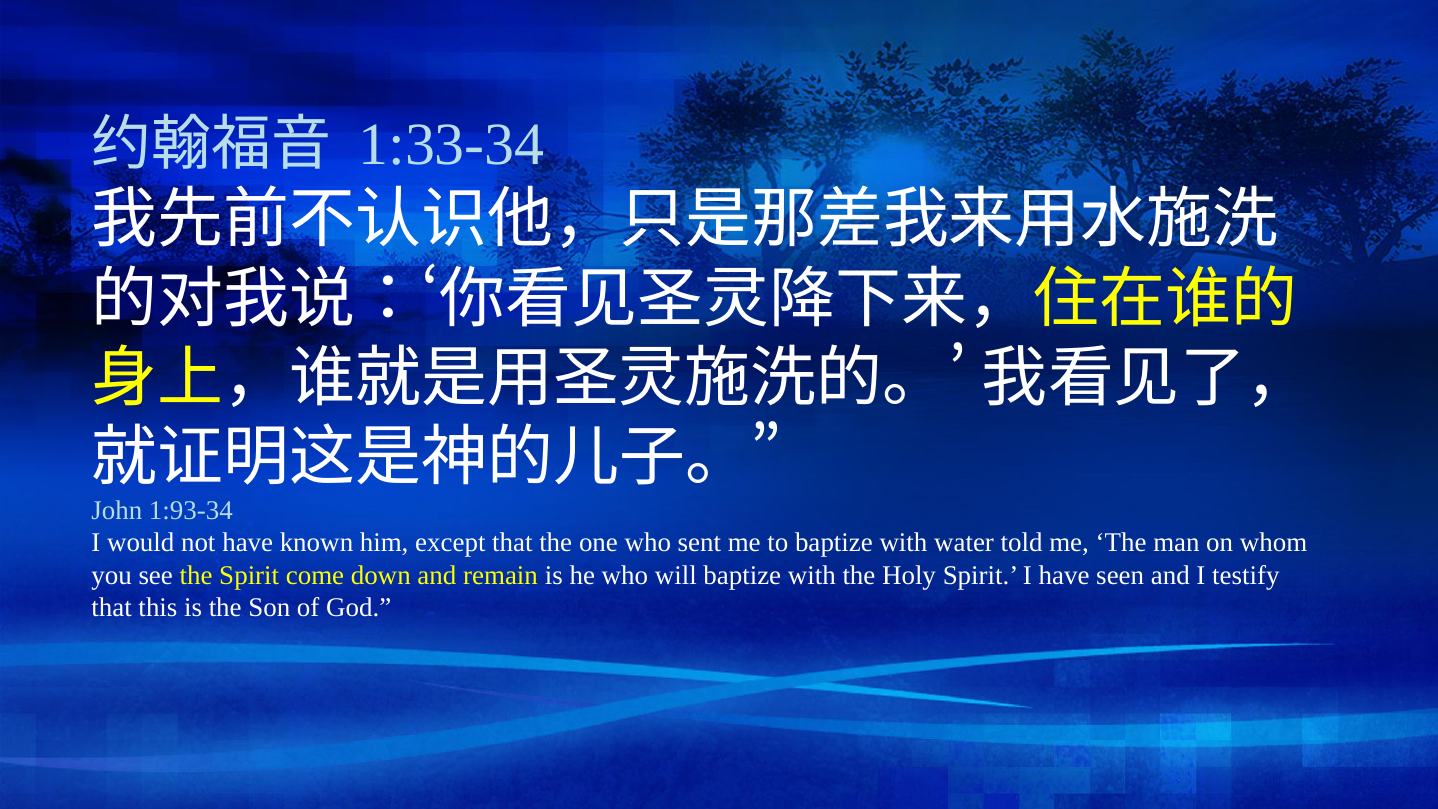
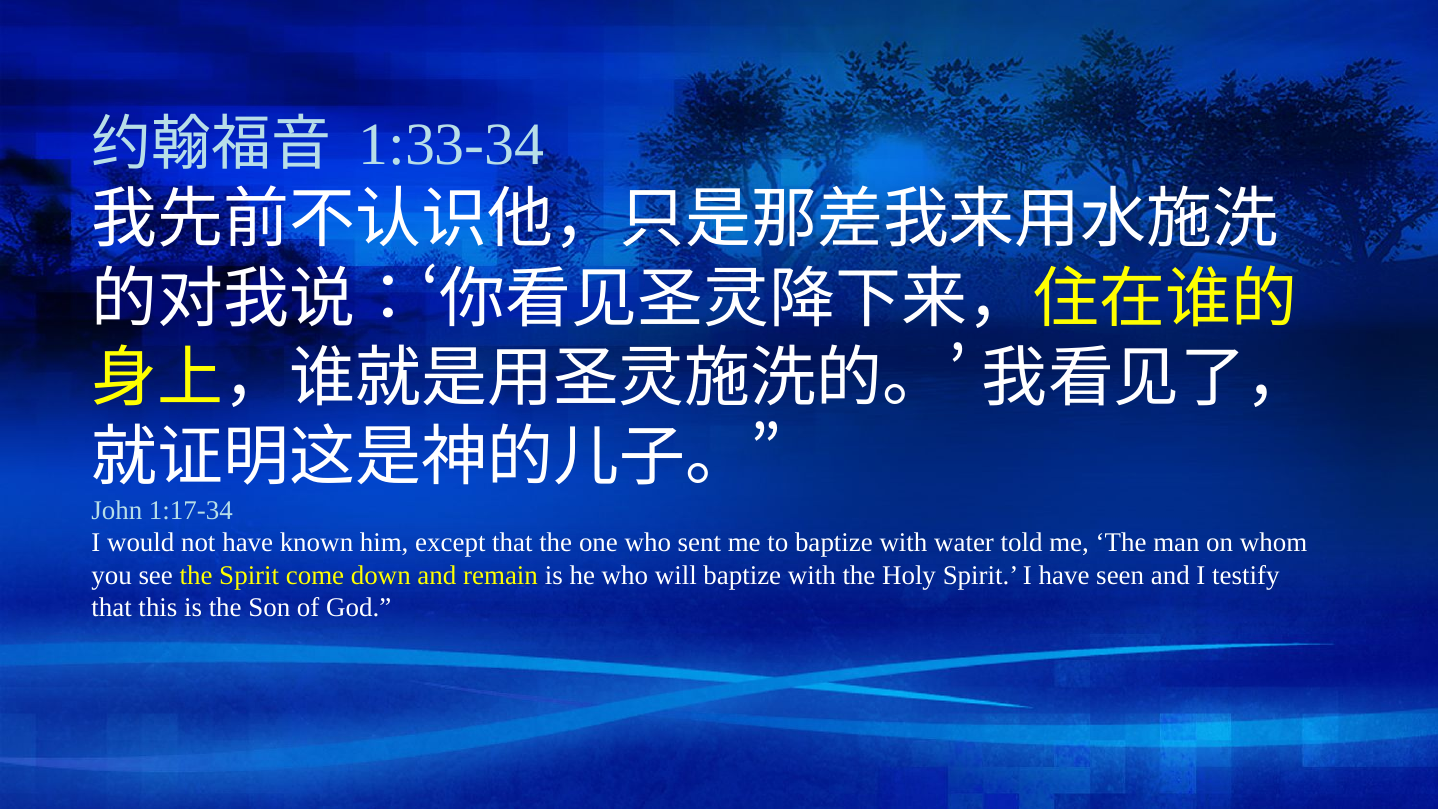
1:93-34: 1:93-34 -> 1:17-34 (191, 510)
